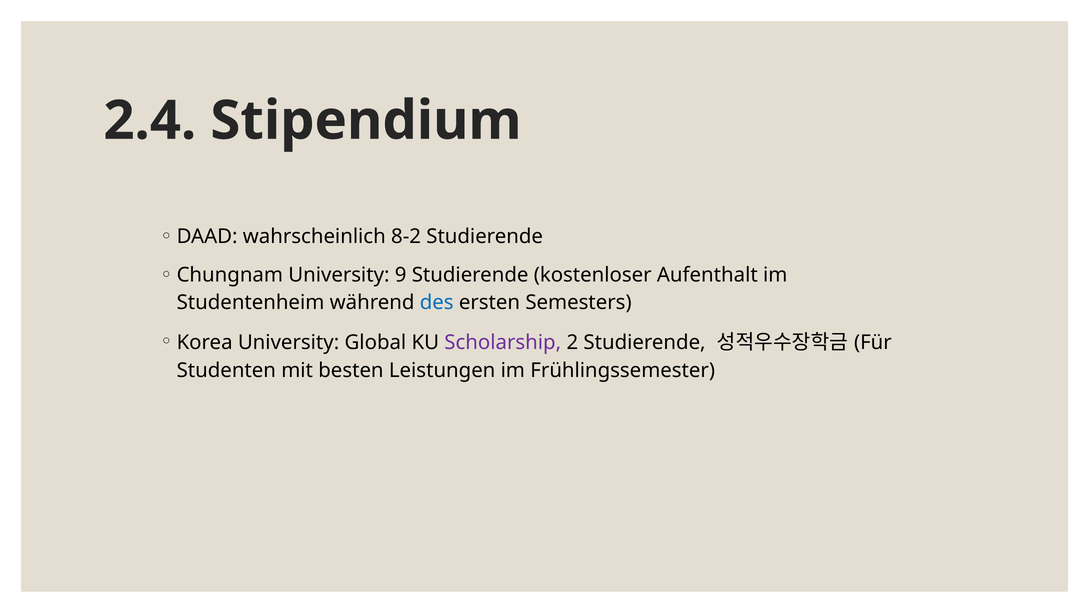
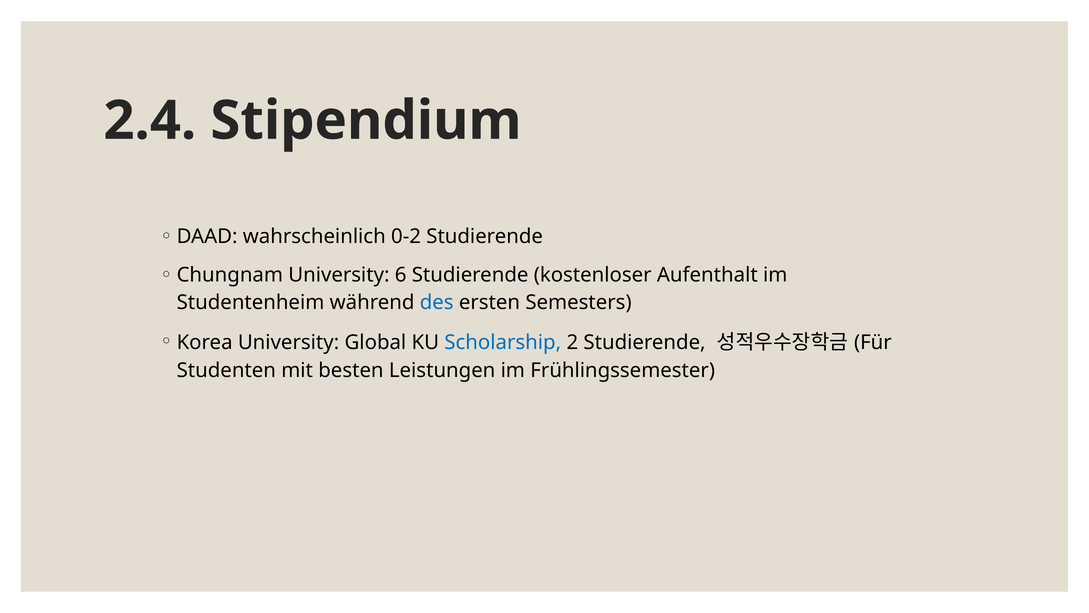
8-2: 8-2 -> 0-2 (406, 237)
9: 9 -> 6 (401, 275)
Scholarship colour: purple -> blue (503, 342)
